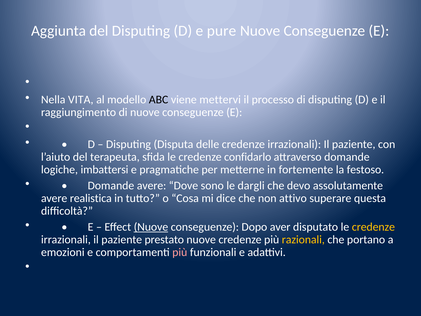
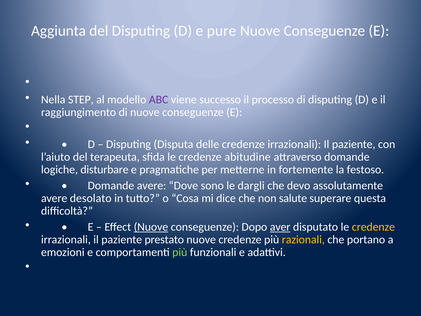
VITA: VITA -> STEP (81, 100)
ABC colour: black -> purple (159, 100)
mettervi: mettervi -> successo (220, 100)
confidarlo: confidarlo -> abitudine (248, 157)
imbattersi: imbattersi -> disturbare (105, 169)
realistica: realistica -> desolato (91, 198)
attivo: attivo -> salute (293, 198)
aver underline: none -> present (280, 227)
più colour: pink -> light green (180, 252)
